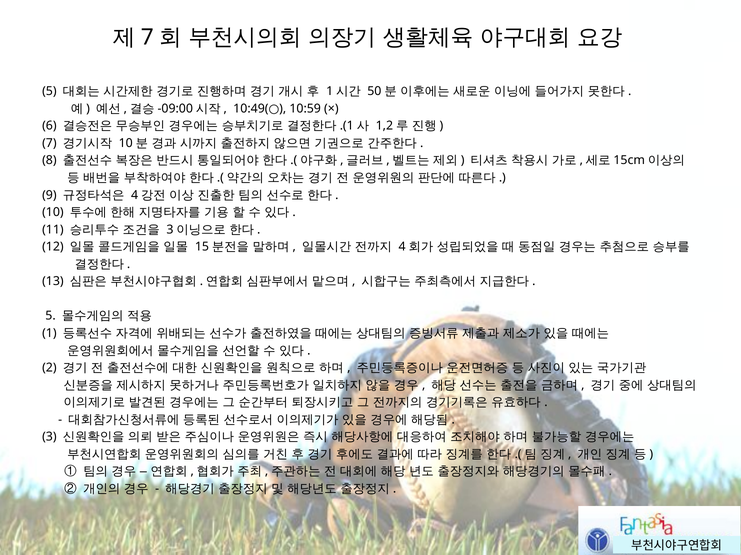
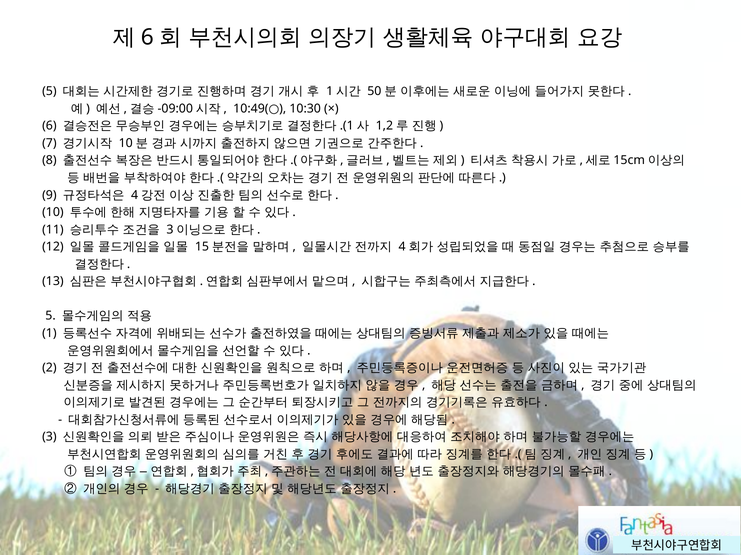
7: 7 -> 6 (147, 37)
10:59: 10:59 -> 10:30 (305, 109)
